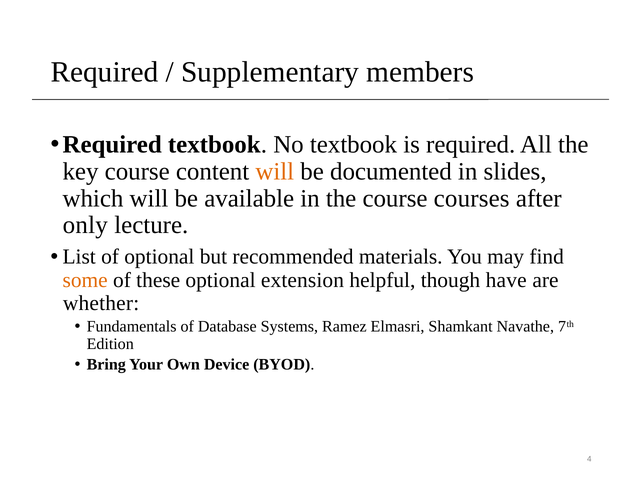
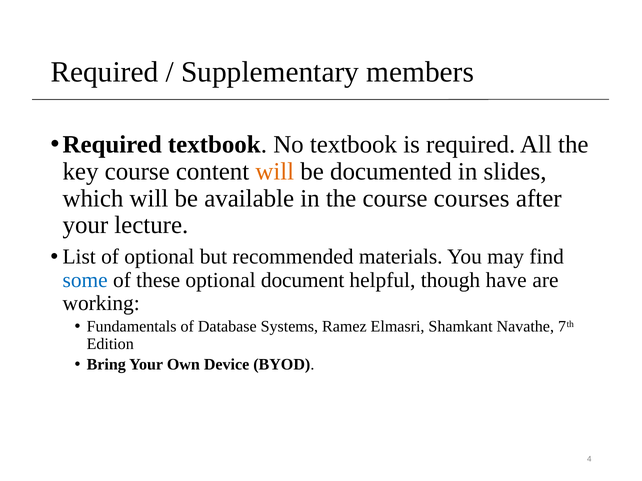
only: only -> your (85, 225)
some colour: orange -> blue (85, 280)
extension: extension -> document (303, 280)
whether: whether -> working (101, 303)
